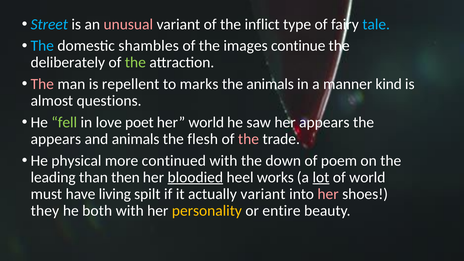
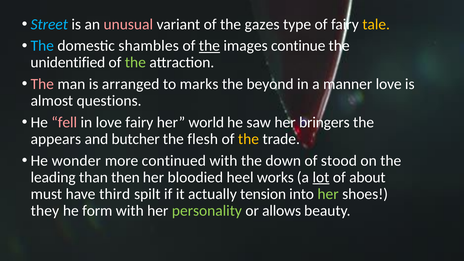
inflict: inflict -> gazes (262, 24)
tale colour: light blue -> yellow (376, 24)
the underline: none -> present (209, 46)
deliberately: deliberately -> unidentified (68, 63)
repellent: repellent -> arranged (131, 84)
the animals: animals -> beyond (270, 84)
manner kind: kind -> love (389, 84)
fell colour: light green -> pink (64, 122)
love poet: poet -> fairy (139, 122)
her appears: appears -> bringers (324, 122)
and animals: animals -> butcher (136, 139)
the colour: pink -> yellow (248, 139)
physical: physical -> wonder (76, 161)
poem: poem -> stood (339, 161)
bloodied underline: present -> none (195, 177)
of world: world -> about (367, 177)
living: living -> third (115, 194)
actually variant: variant -> tension (263, 194)
her colour: pink -> light green (328, 194)
both: both -> form (97, 211)
personality colour: yellow -> light green (207, 211)
entire: entire -> allows (282, 211)
